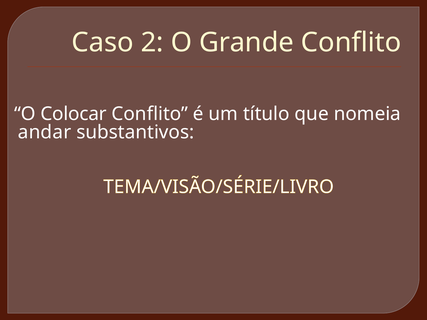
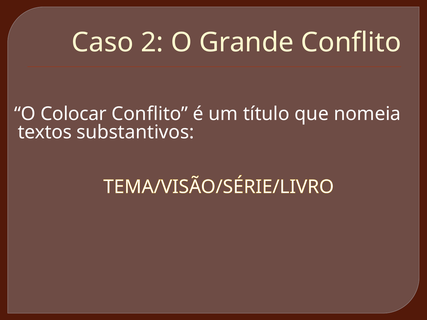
andar: andar -> textos (45, 132)
